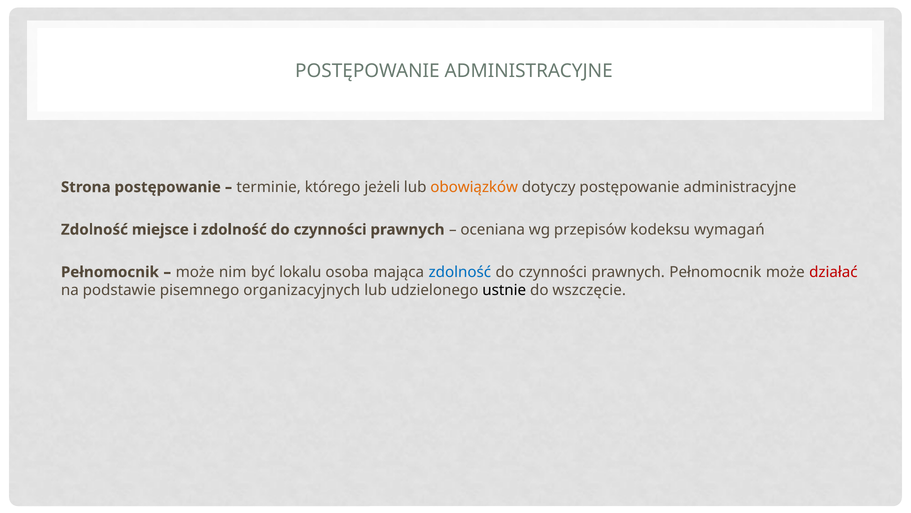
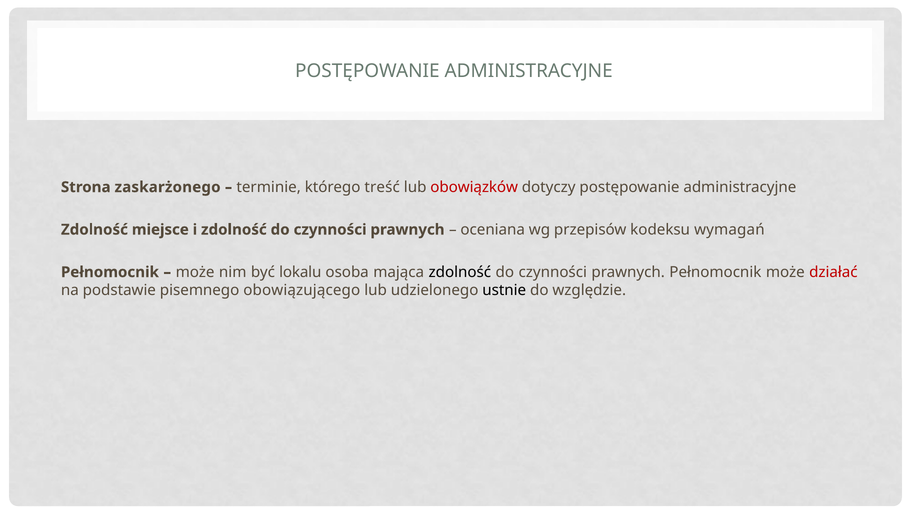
Strona postępowanie: postępowanie -> zaskarżonego (168, 187)
jeżeli: jeżeli -> treść (382, 187)
obowiązków colour: orange -> red (474, 187)
zdolność colour: blue -> black (460, 272)
organizacyjnych: organizacyjnych -> obowiązującego (302, 290)
wszczęcie: wszczęcie -> względzie (589, 290)
